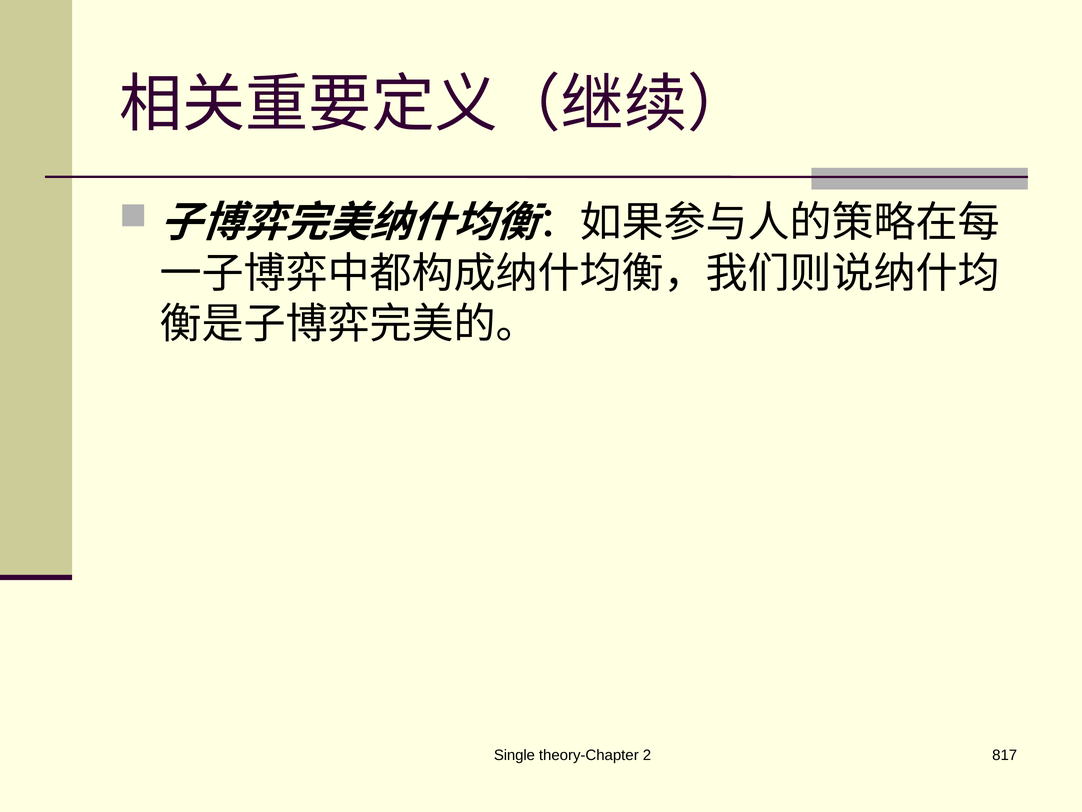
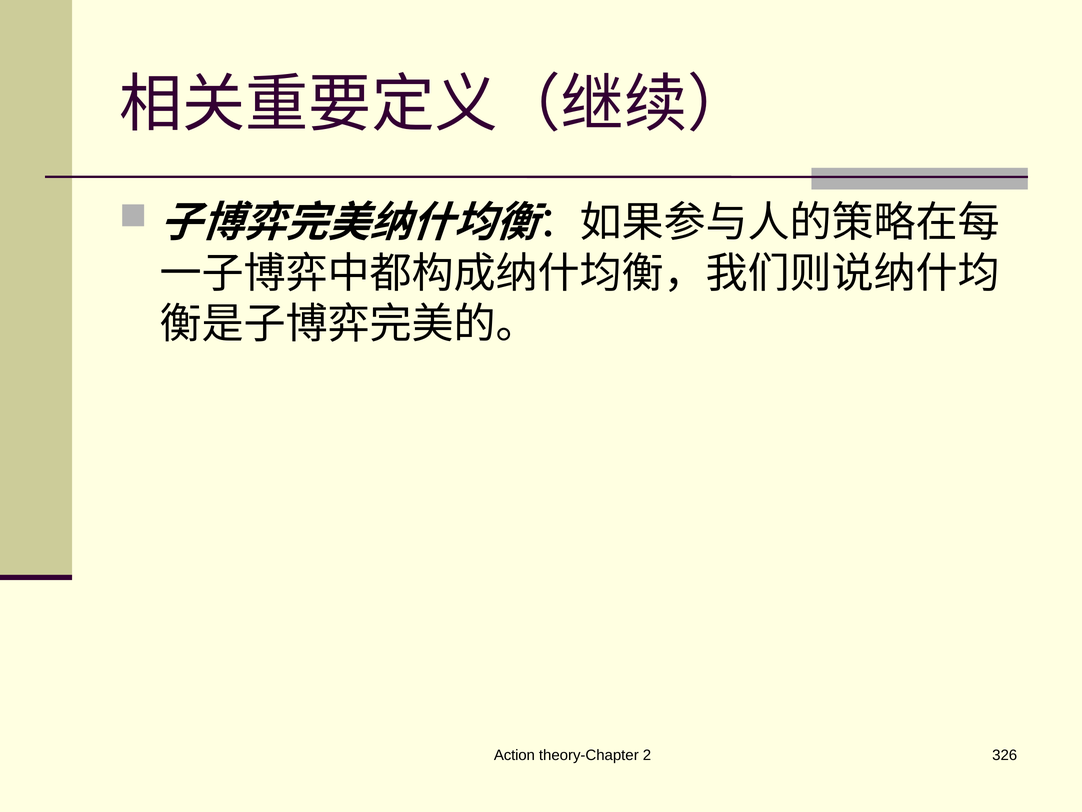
Single: Single -> Action (514, 755)
817: 817 -> 326 (1005, 755)
